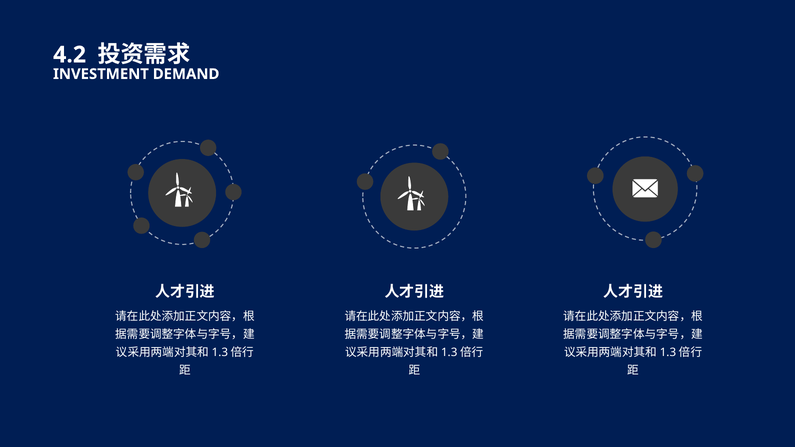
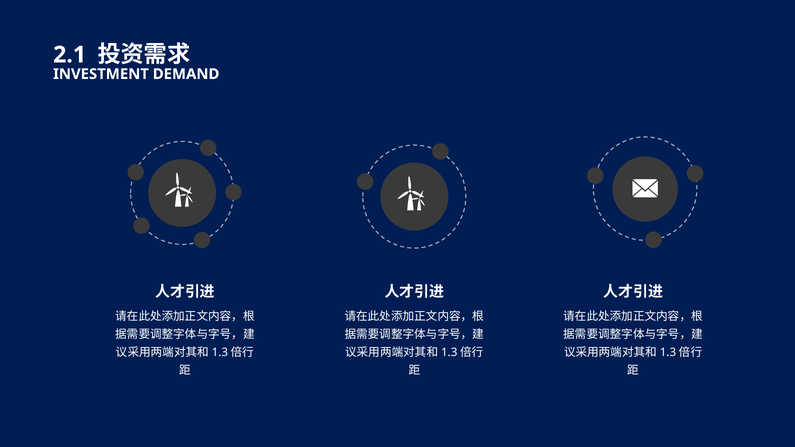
4.2: 4.2 -> 2.1 (70, 55)
